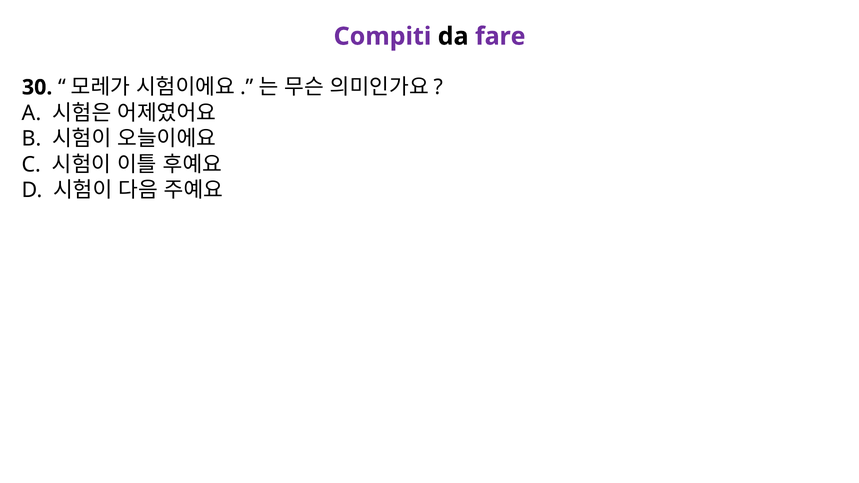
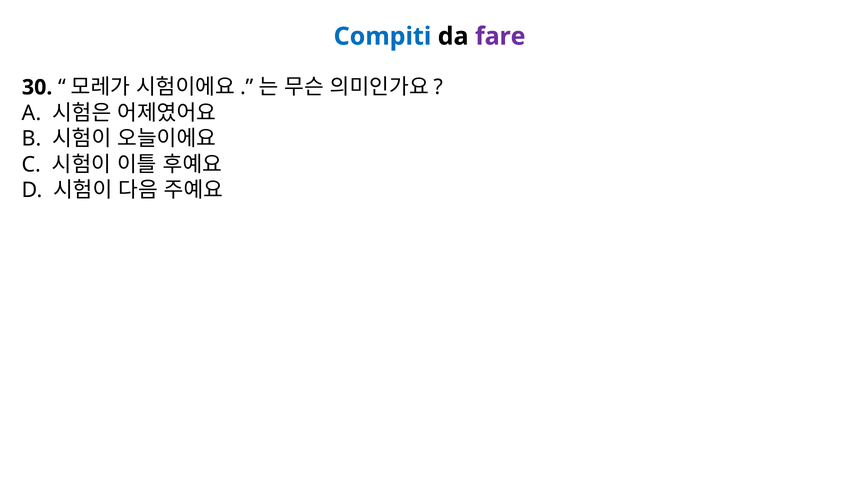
Compiti colour: purple -> blue (382, 36)
